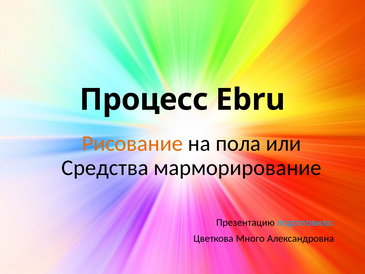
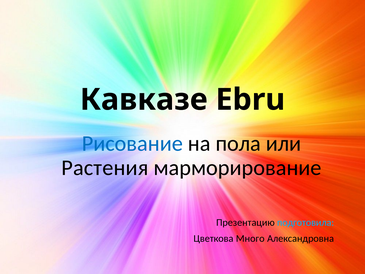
Процесс: Процесс -> Кавказе (144, 100)
Рисование colour: orange -> blue (132, 143)
Средства: Средства -> Растения (105, 168)
